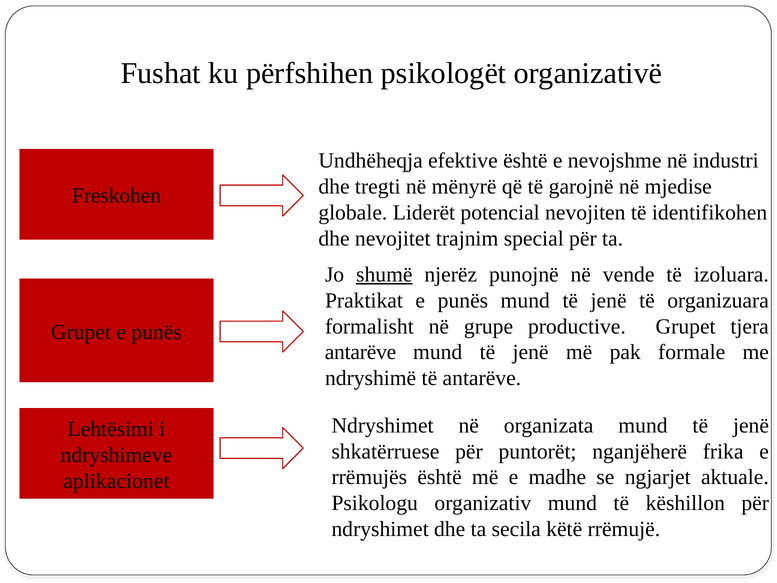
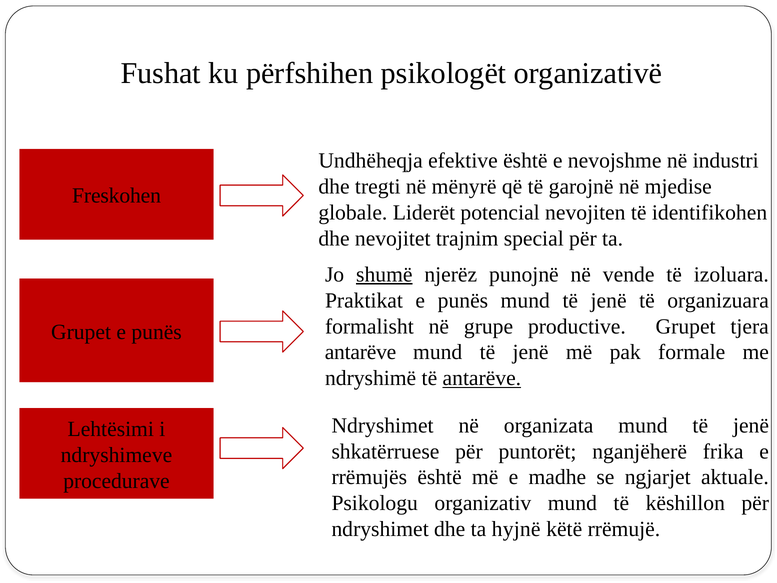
antarëve underline: none -> present (482, 378)
aplikacionet: aplikacionet -> procedurave (116, 481)
secila: secila -> hyjnë (516, 529)
